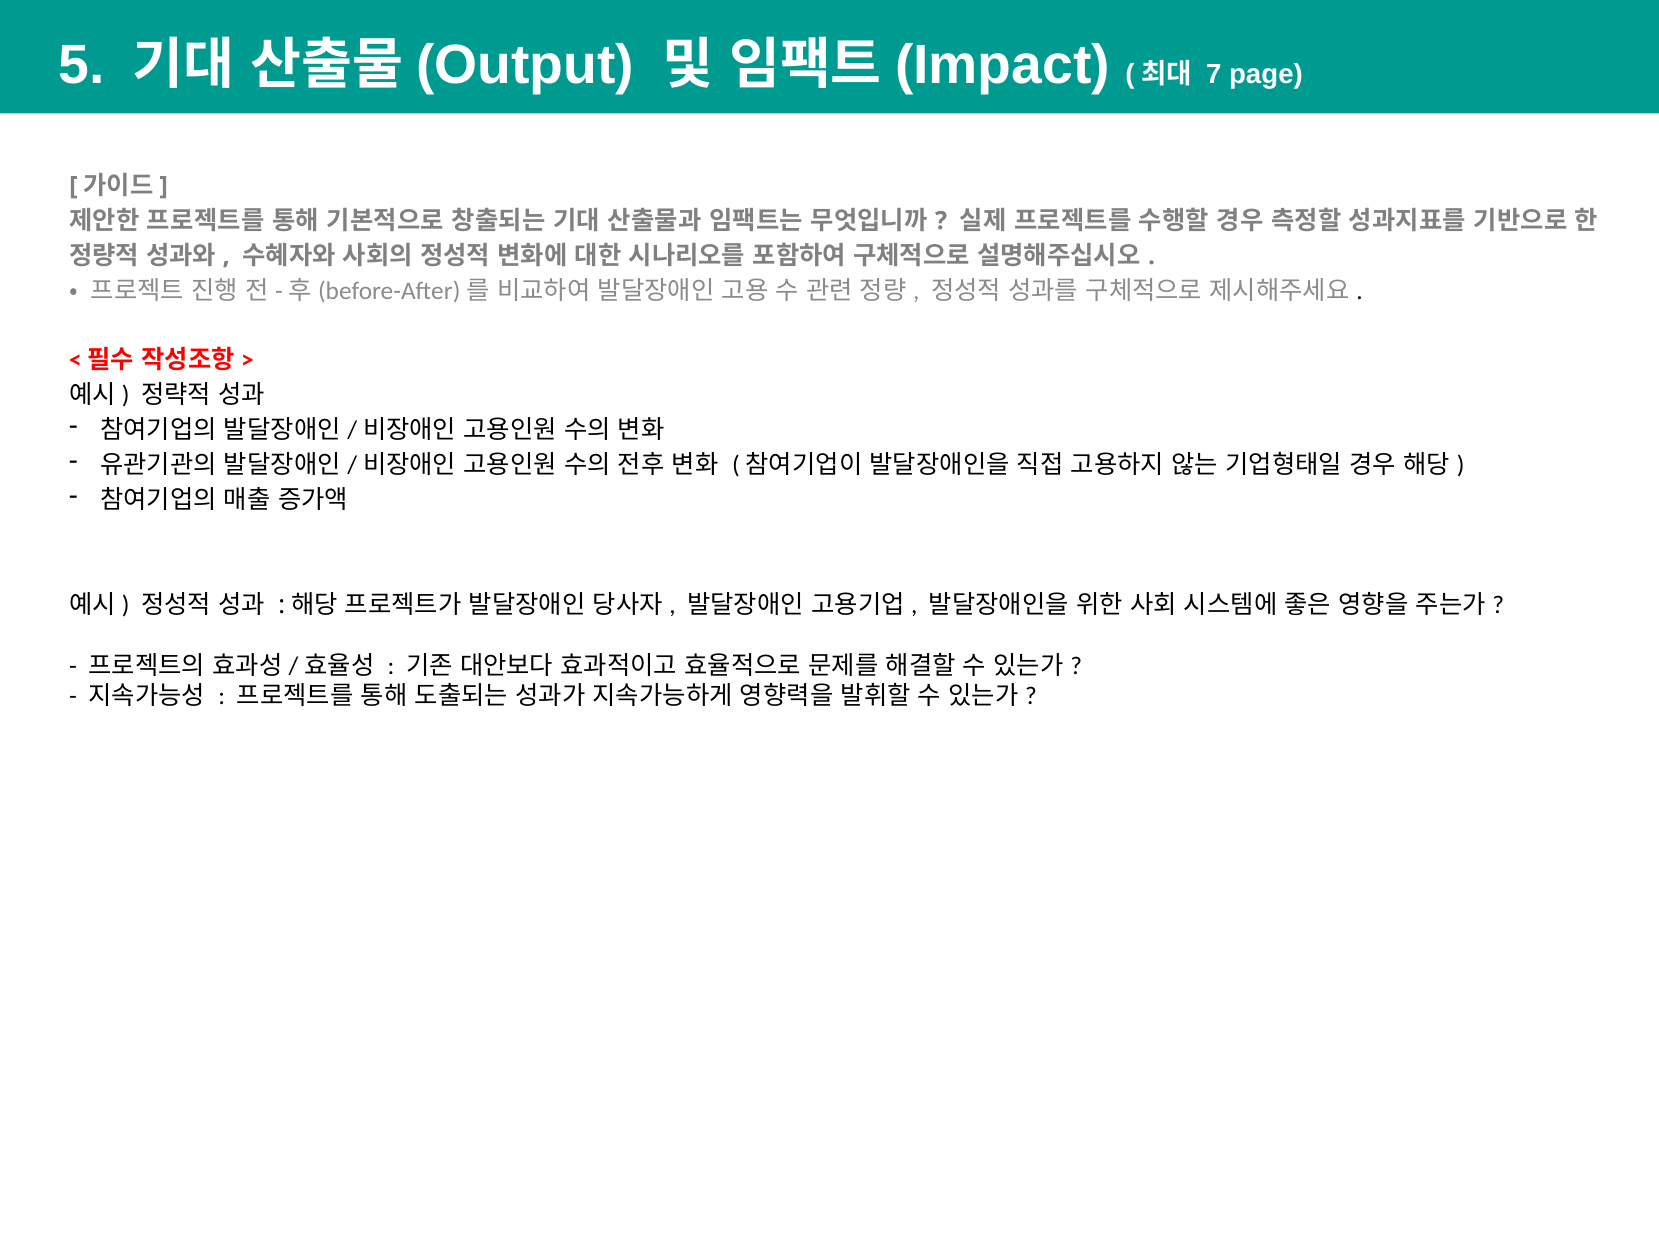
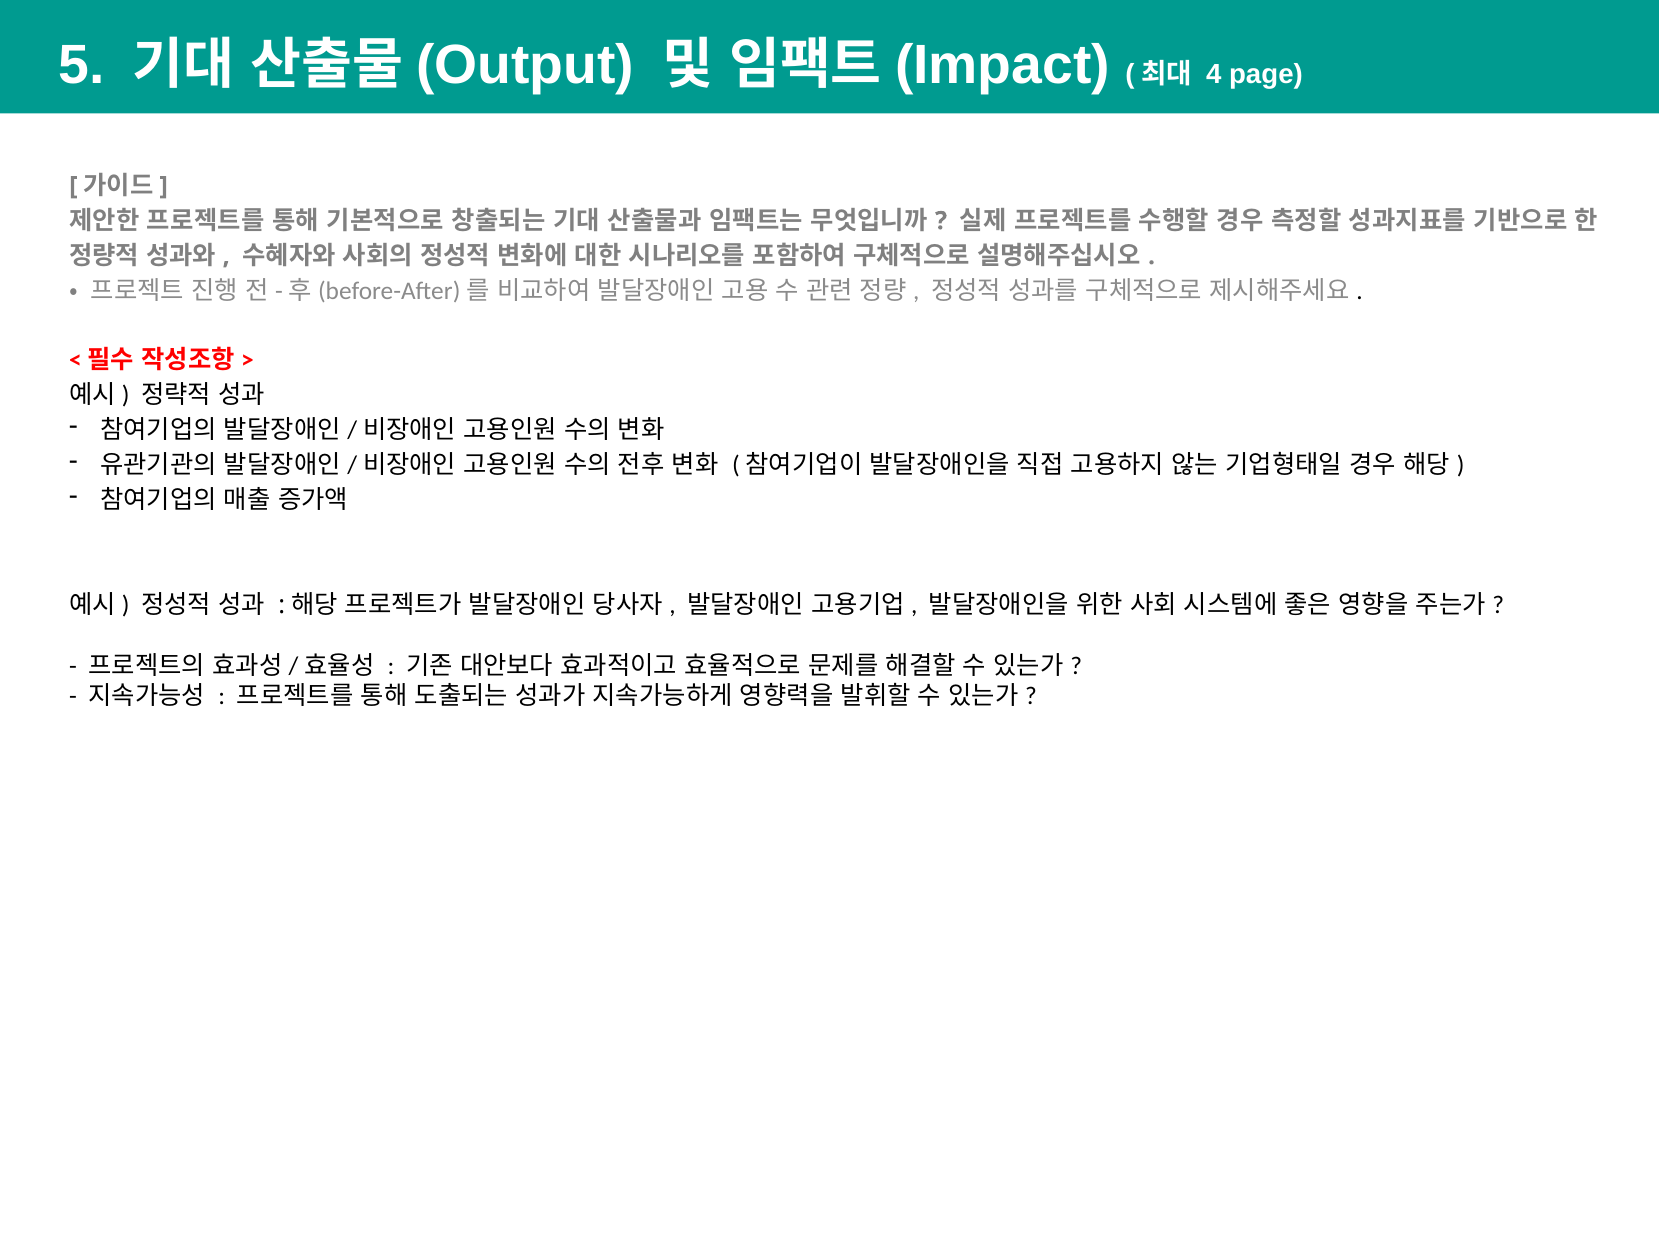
7: 7 -> 4 (1214, 74)
